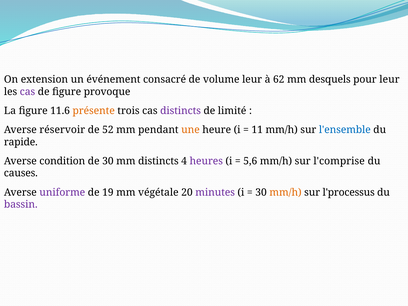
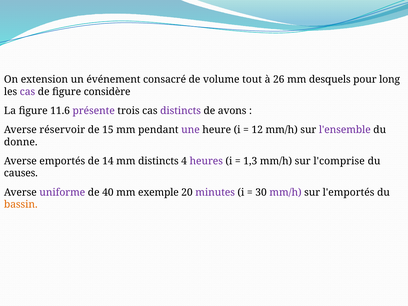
volume leur: leur -> tout (252, 79)
62: 62 -> 26 (279, 79)
pour leur: leur -> long (390, 79)
provoque: provoque -> considère (107, 92)
présente colour: orange -> purple (94, 111)
limité: limité -> avons (232, 111)
52: 52 -> 15 (108, 130)
une colour: orange -> purple (190, 130)
11: 11 -> 12 (257, 130)
l'ensemble colour: blue -> purple (345, 130)
rapide: rapide -> donne (21, 142)
condition: condition -> emportés (62, 161)
de 30: 30 -> 14 (108, 161)
5,6: 5,6 -> 1,3 (250, 161)
19: 19 -> 40 (108, 192)
végétale: végétale -> exemple (158, 192)
mm/h colour: orange -> purple (285, 192)
l'processus: l'processus -> l'emportés (349, 192)
bassin colour: purple -> orange (21, 205)
